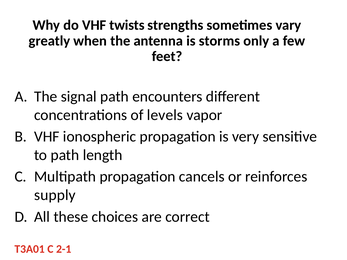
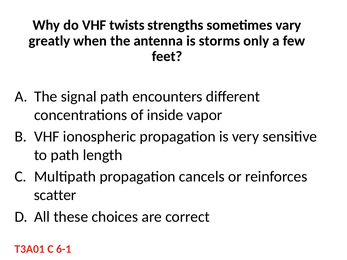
levels: levels -> inside (165, 115)
supply: supply -> scatter (55, 195)
2-1: 2-1 -> 6-1 (64, 249)
